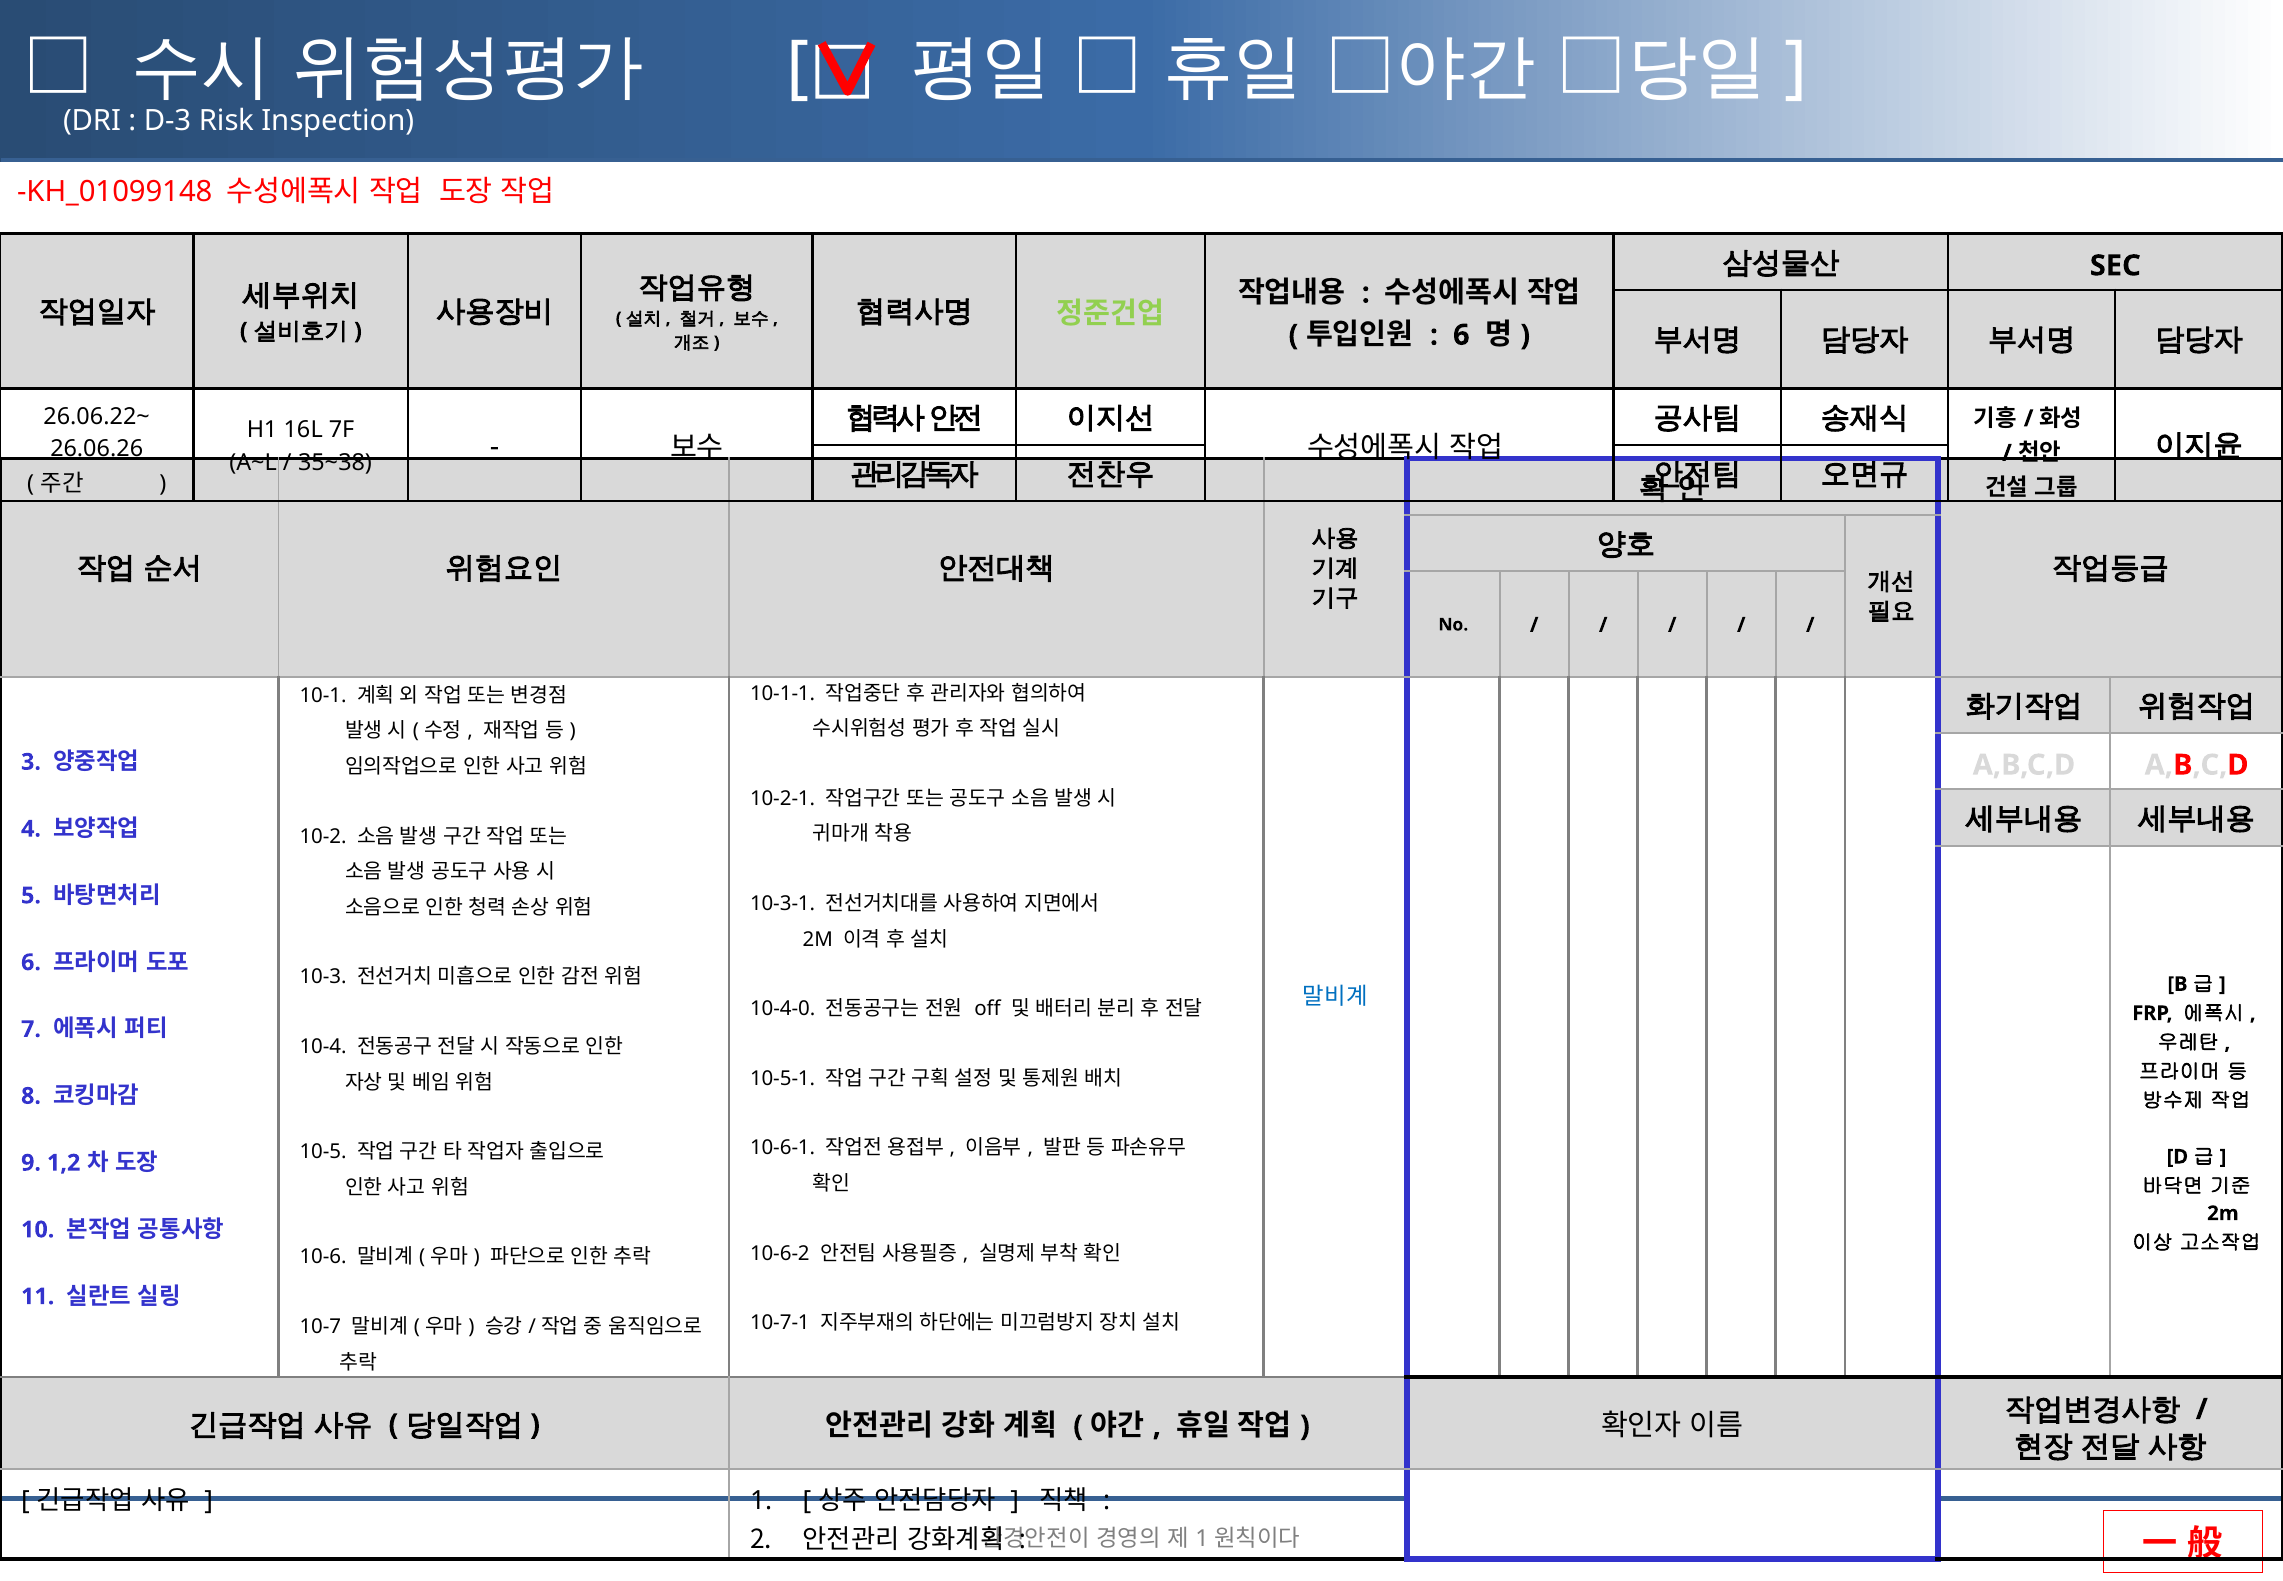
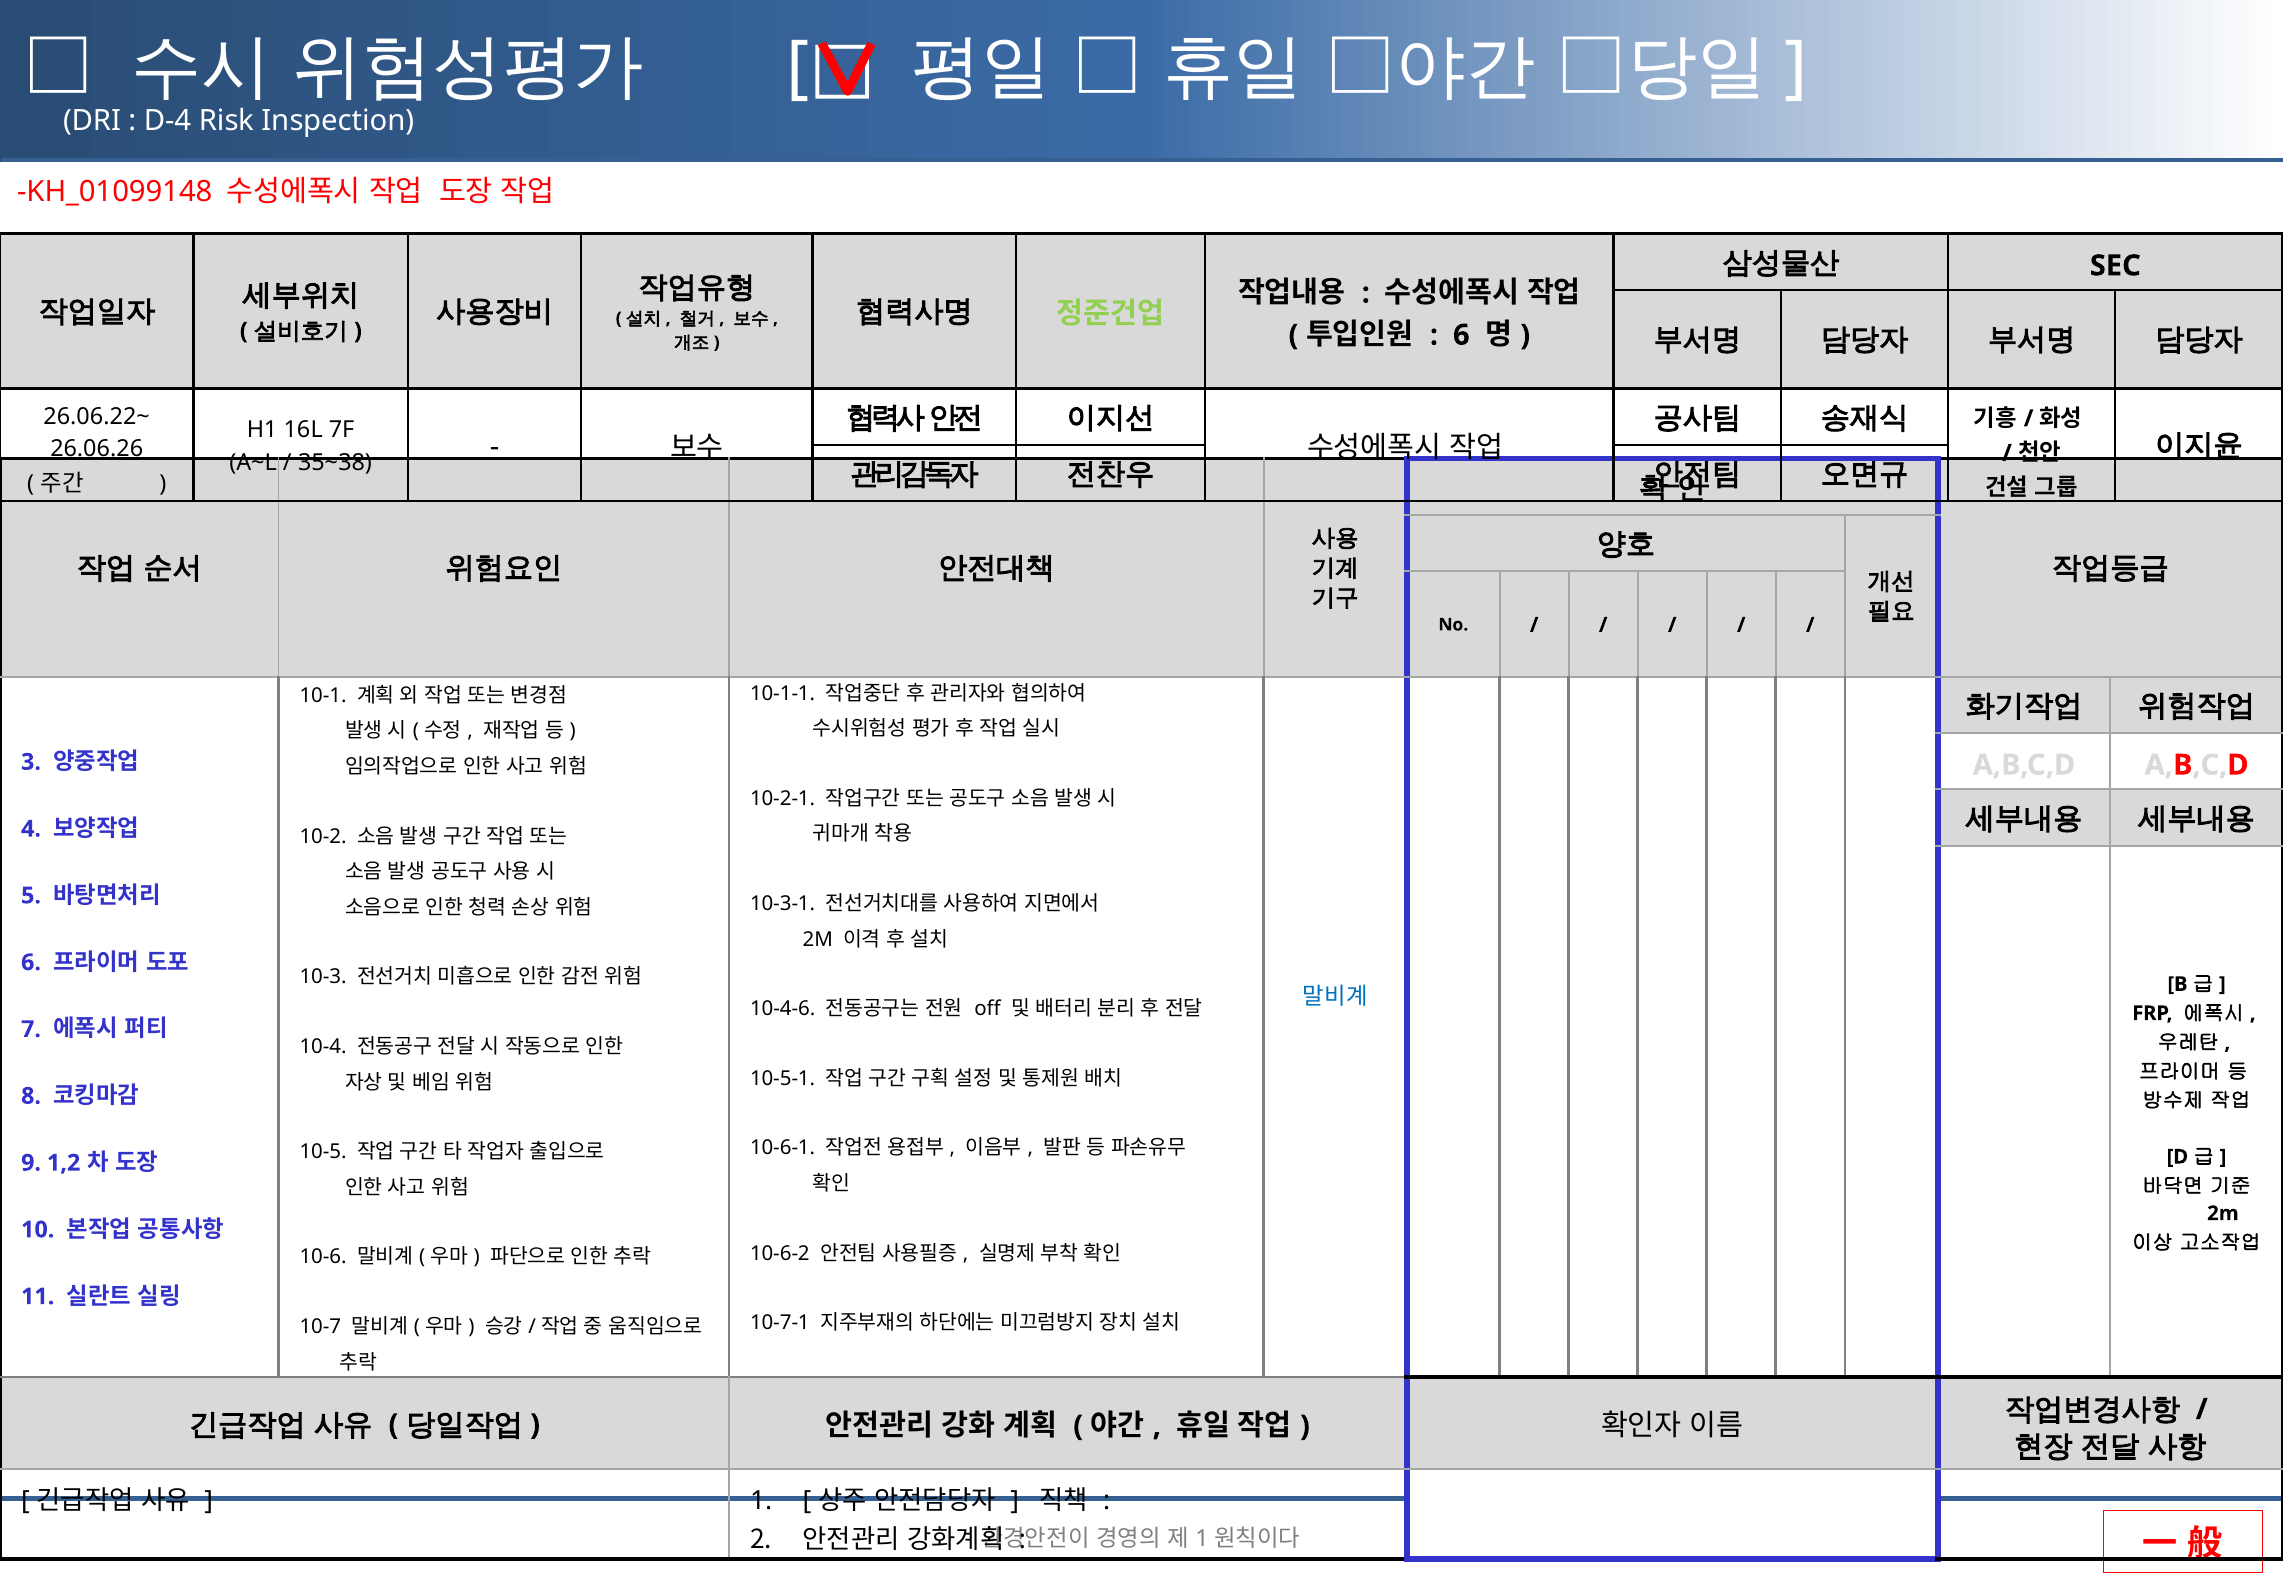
D-3: D-3 -> D-4 (168, 121)
10-4-0: 10-4-0 -> 10-4-6 (783, 1009)
